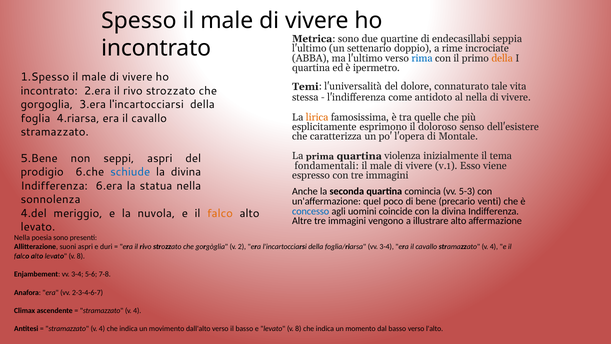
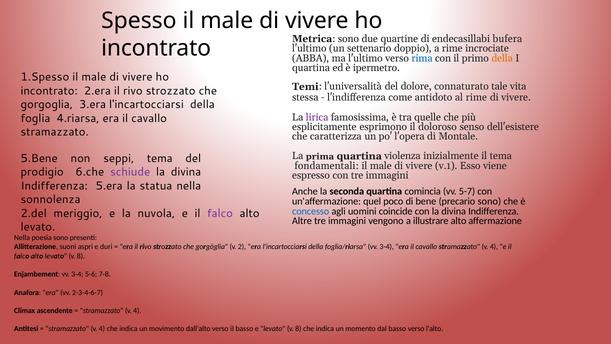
seppia: seppia -> bufera (507, 39)
al nella: nella -> rime (476, 97)
lirica colour: orange -> purple (317, 117)
seppi aspri: aspri -> tema (160, 158)
schiude colour: blue -> purple (130, 172)
6.era: 6.era -> 5.era (109, 186)
5-3: 5-3 -> 5-7 (467, 191)
precario venti: venti -> sono (489, 201)
4.del: 4.del -> 2.del (34, 213)
falco colour: orange -> purple (220, 213)
